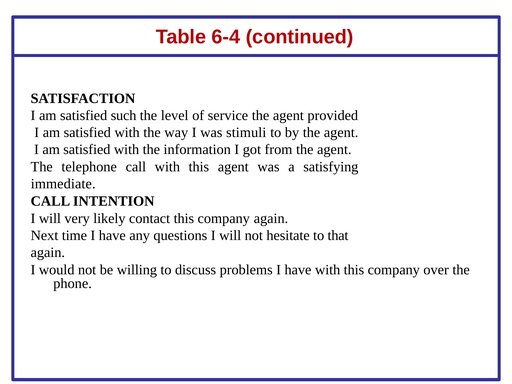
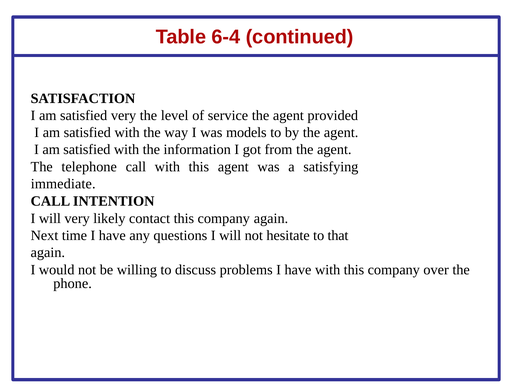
satisfied such: such -> very (124, 115)
stimuli: stimuli -> models (246, 133)
